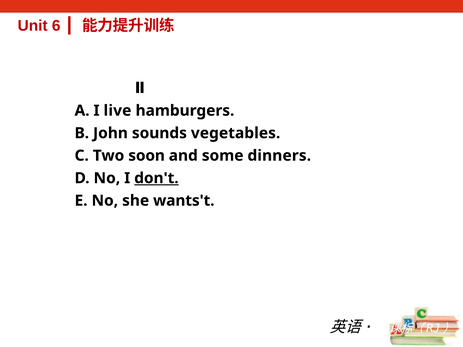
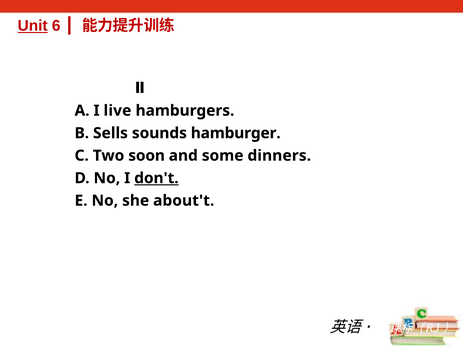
Unit underline: none -> present (33, 26)
John: John -> Sells (110, 133)
vegetables: vegetables -> hamburger (236, 133)
wants't: wants't -> about't (184, 201)
